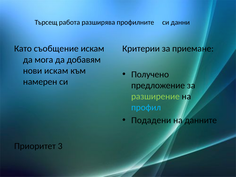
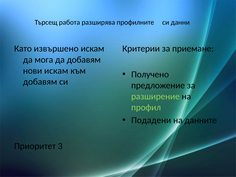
съобщение: съобщение -> извършено (56, 49)
намерен: намерен -> добавям (40, 82)
профил colour: light blue -> light green (146, 107)
